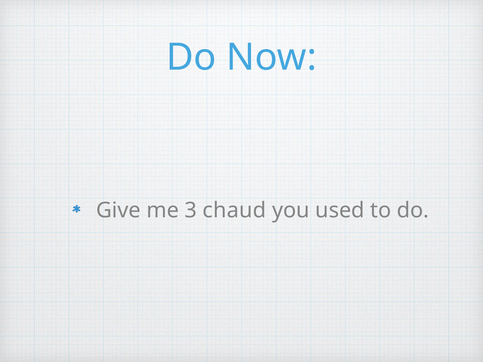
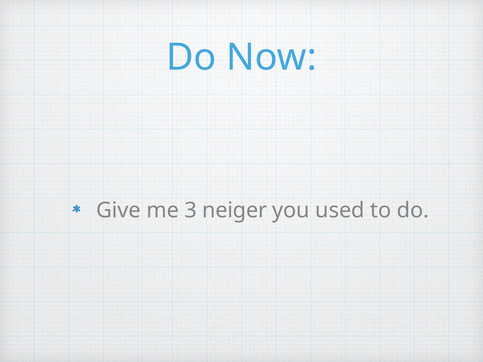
chaud: chaud -> neiger (235, 210)
